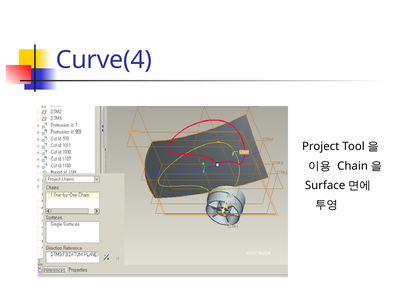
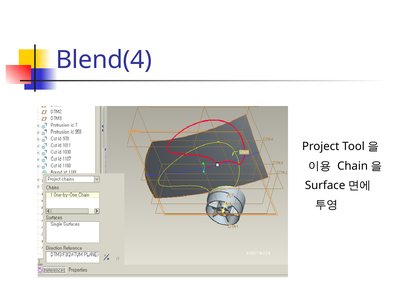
Curve(4: Curve(4 -> Blend(4 (104, 60)
